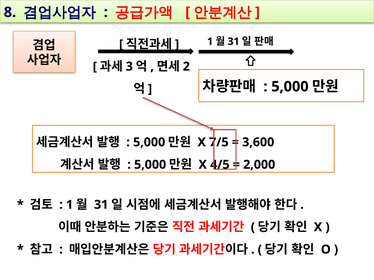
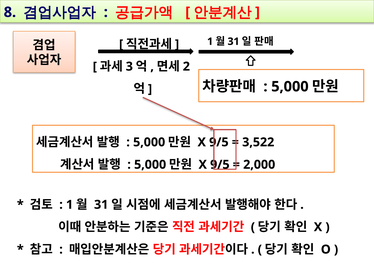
7/5: 7/5 -> 9/5 (219, 142)
3,600: 3,600 -> 3,522 (258, 142)
4/5: 4/5 -> 9/5 (220, 165)
